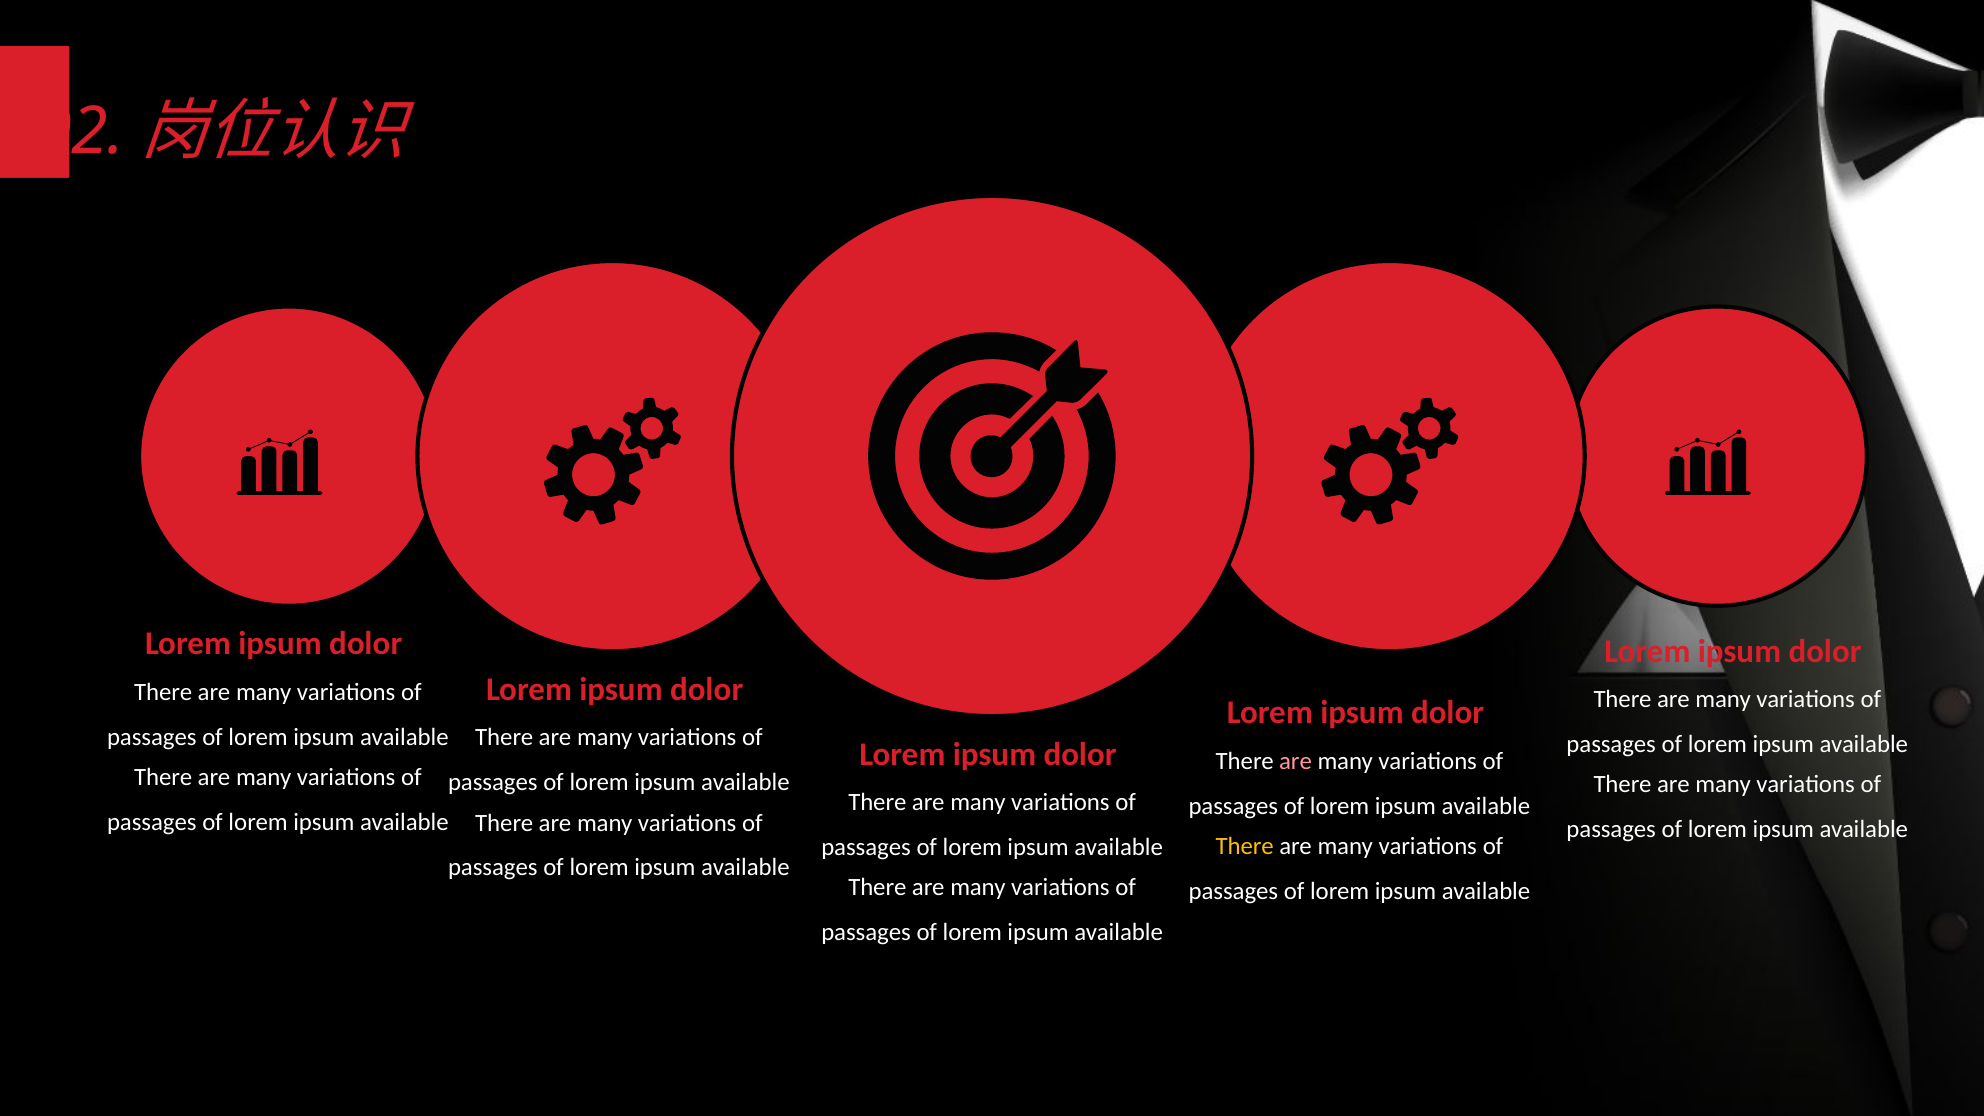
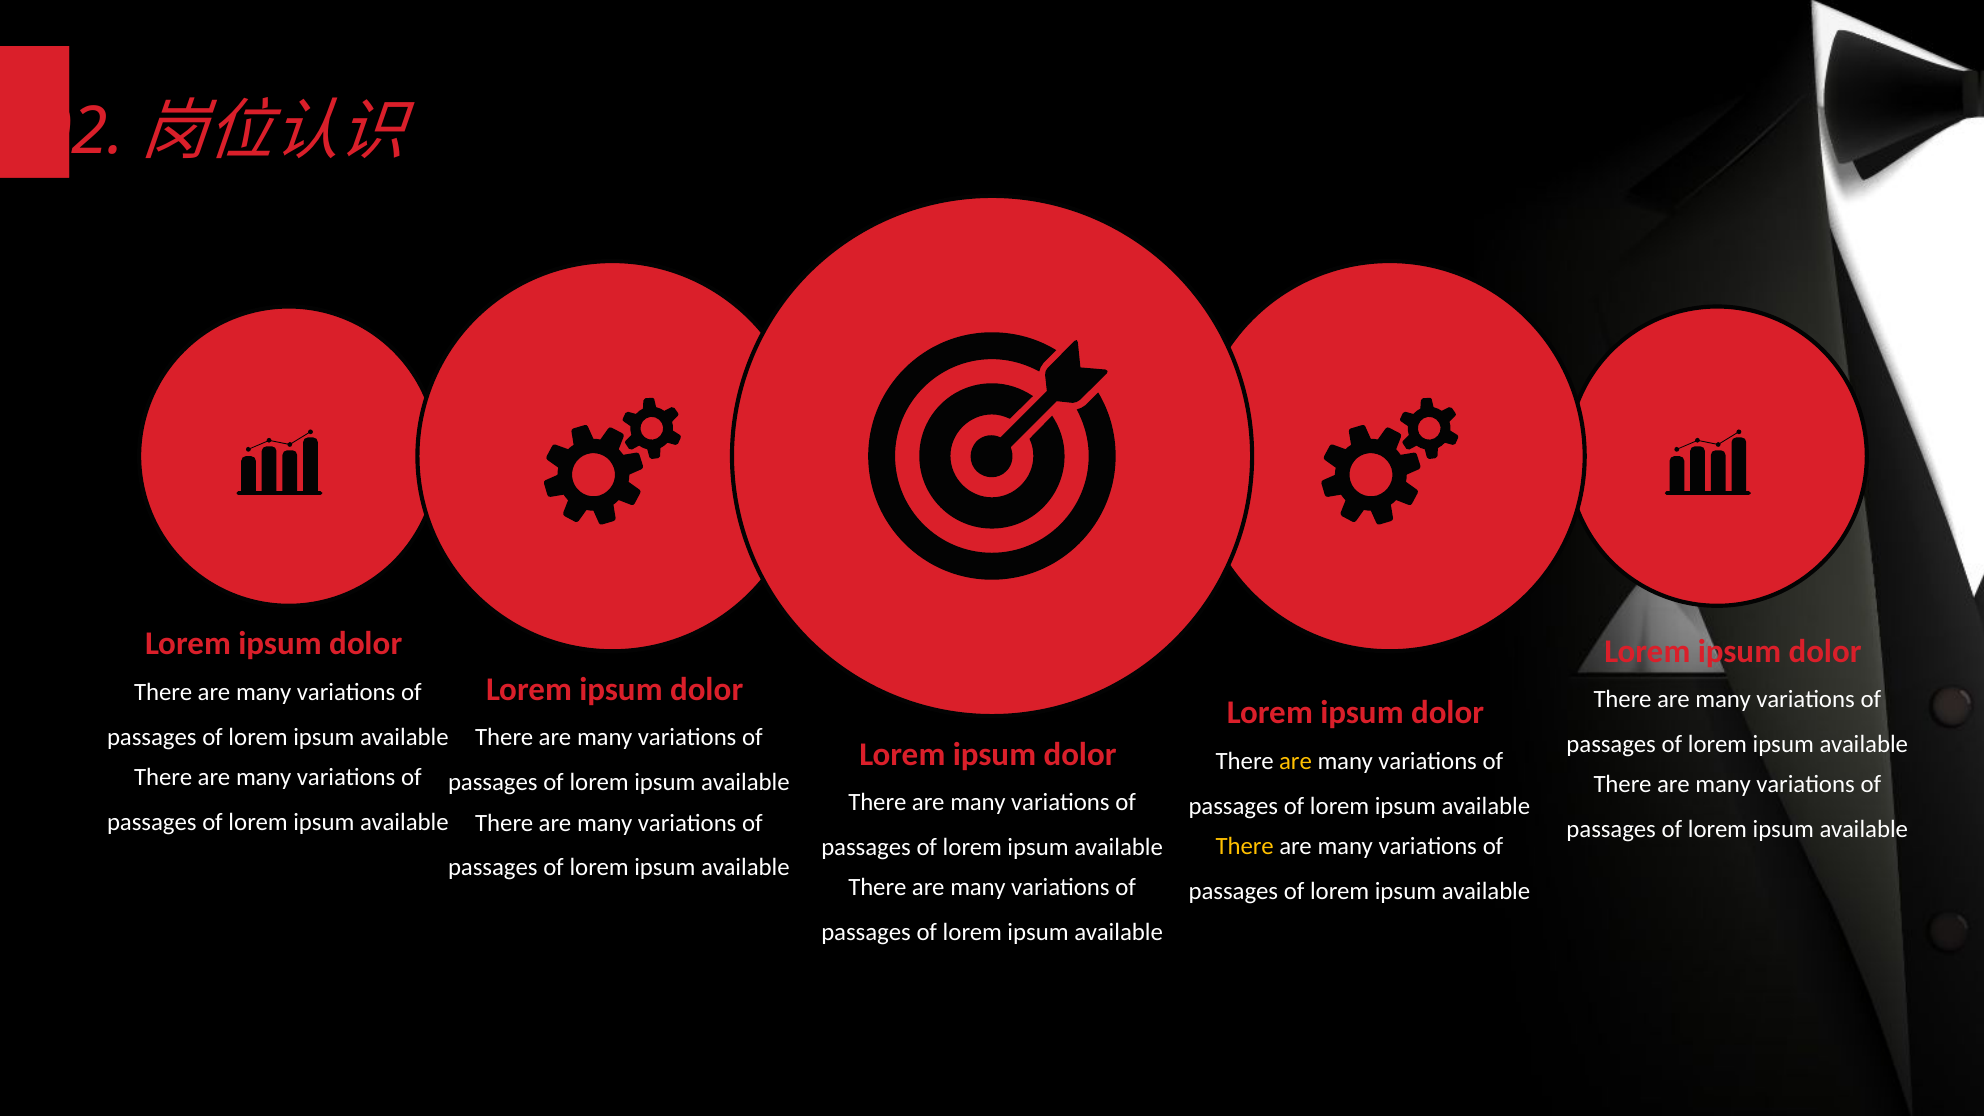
are colour: pink -> yellow (1296, 761)
